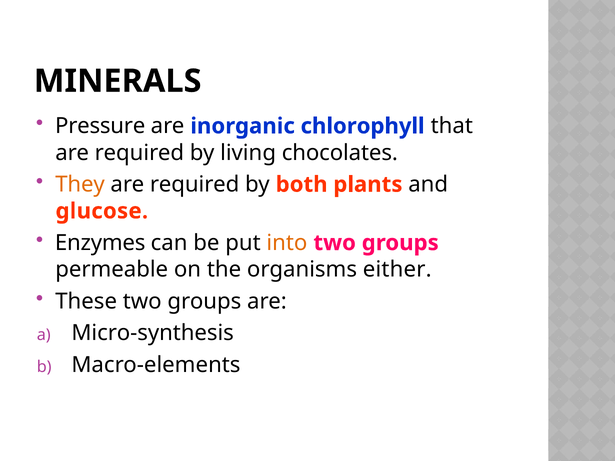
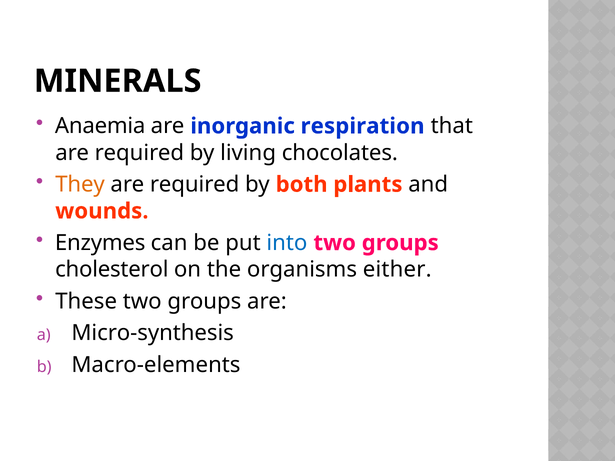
Pressure: Pressure -> Anaemia (100, 126)
chlorophyll: chlorophyll -> respiration (363, 126)
glucose: glucose -> wounds (102, 211)
into colour: orange -> blue (287, 243)
permeable: permeable -> cholesterol (112, 270)
